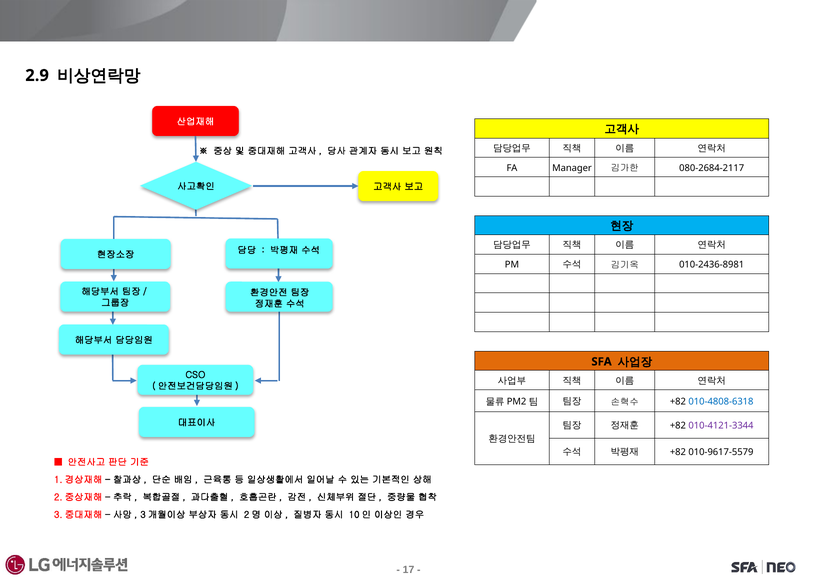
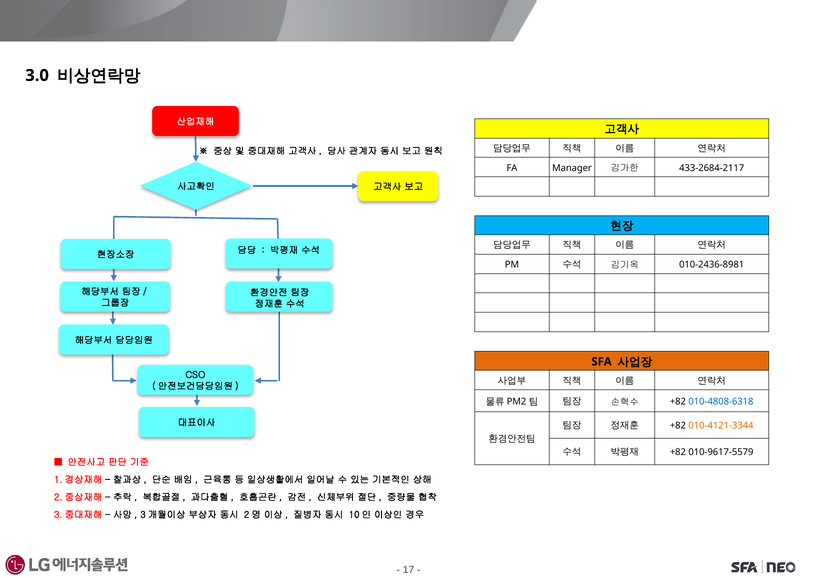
2.9: 2.9 -> 3.0 (37, 76)
080-2684-2117: 080-2684-2117 -> 433-2684-2117 (712, 168)
010-4121-3344 colour: purple -> orange (721, 426)
